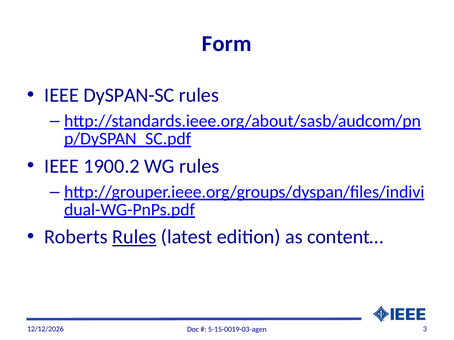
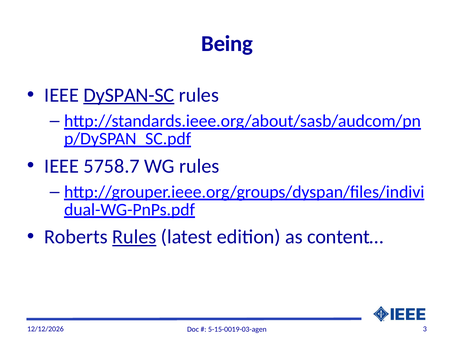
Form: Form -> Being (227, 44)
DySPAN-SC underline: none -> present (129, 95)
1900.2: 1900.2 -> 5758.7 (112, 166)
